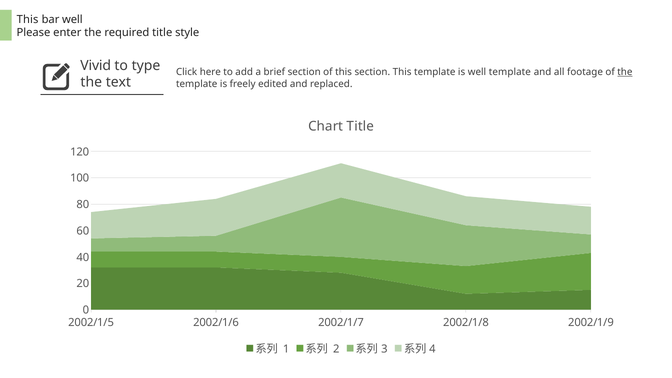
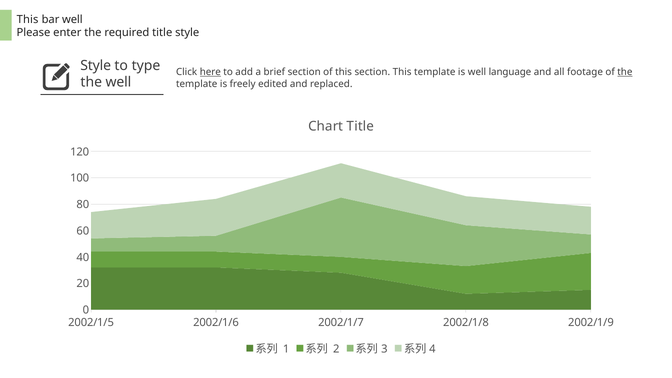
Vivid: Vivid -> Style (96, 65)
here underline: none -> present (210, 72)
well template: template -> language (510, 72)
the text: text -> well (118, 82)
